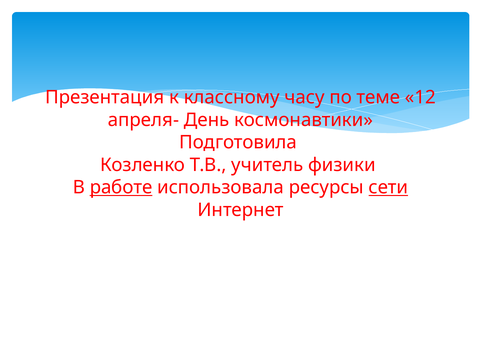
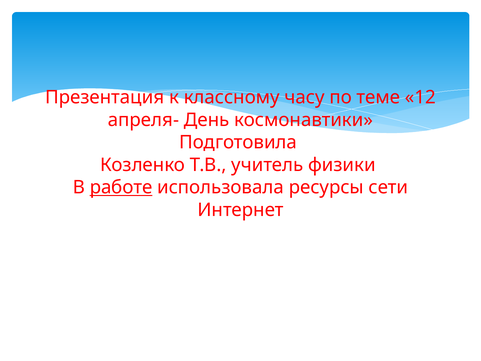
сети underline: present -> none (388, 187)
